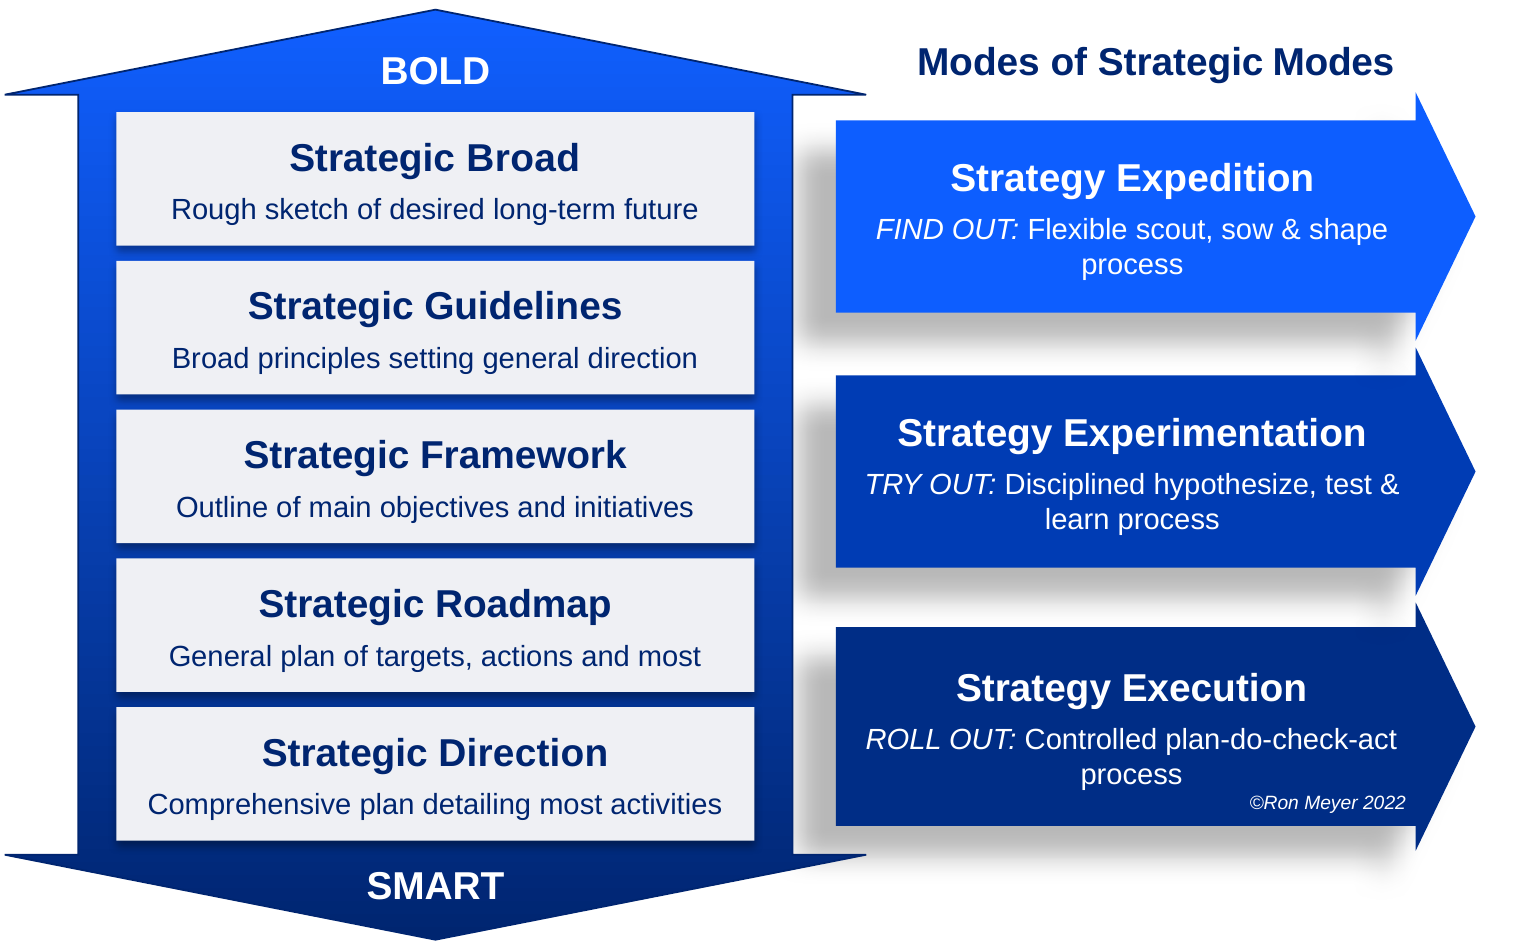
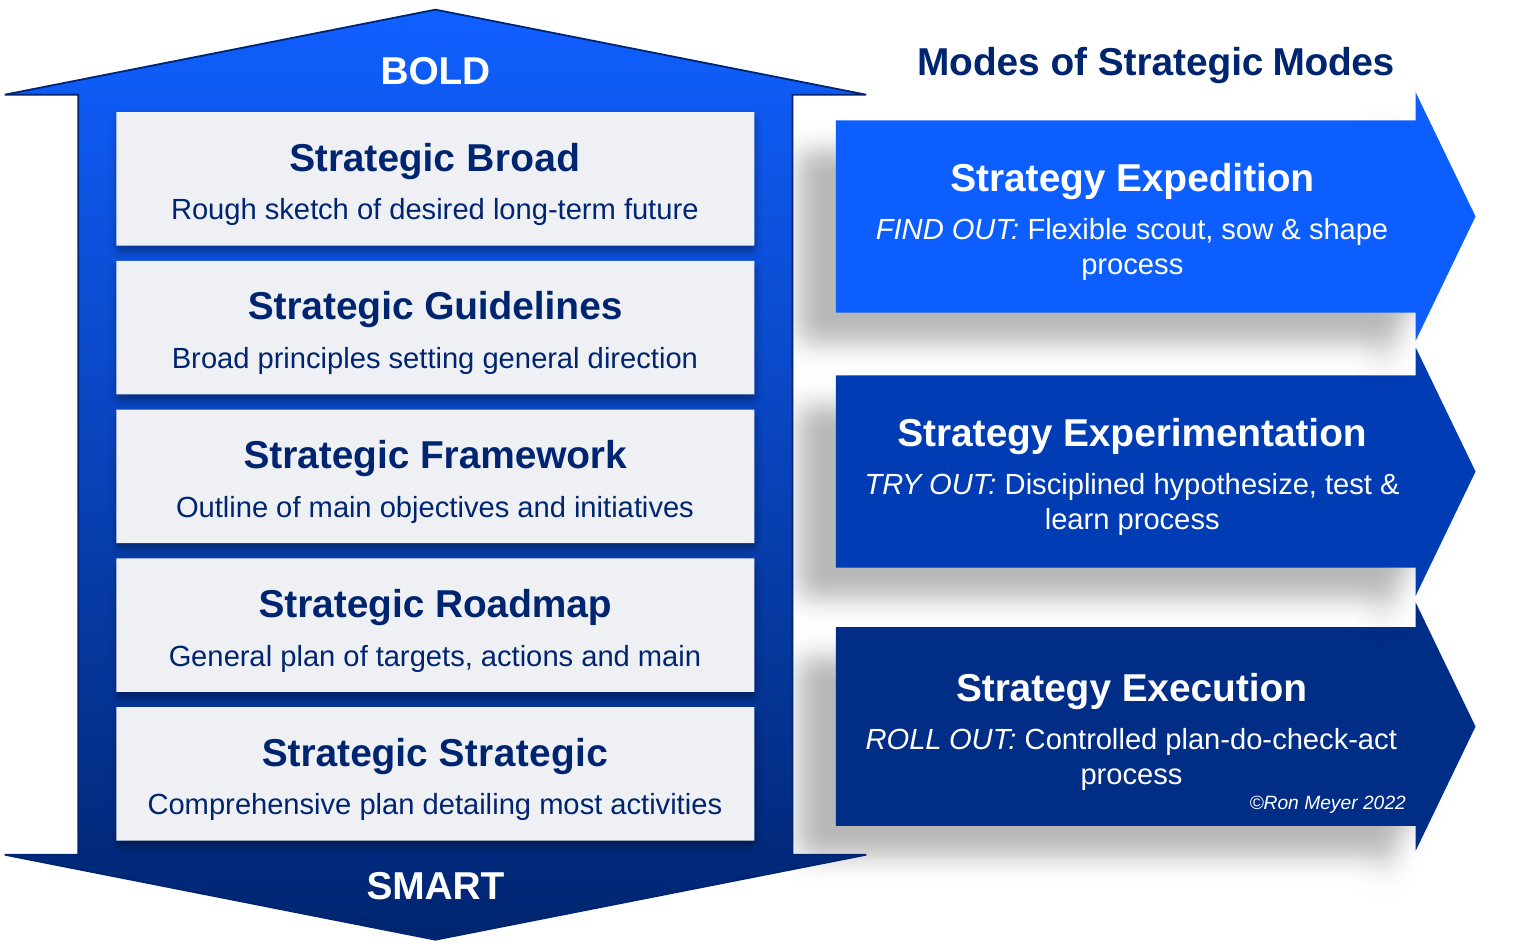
and most: most -> main (669, 656)
Strategic Direction: Direction -> Strategic (523, 753)
